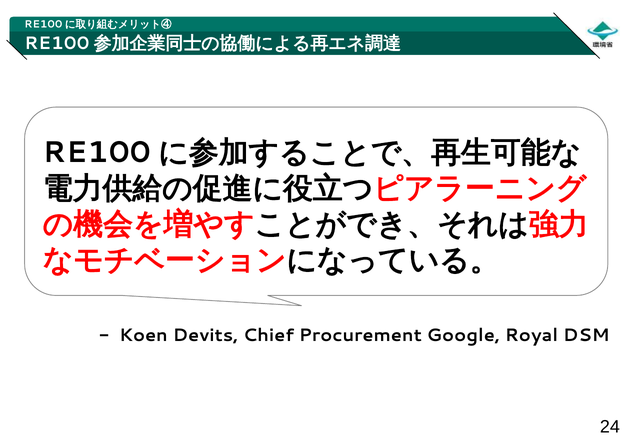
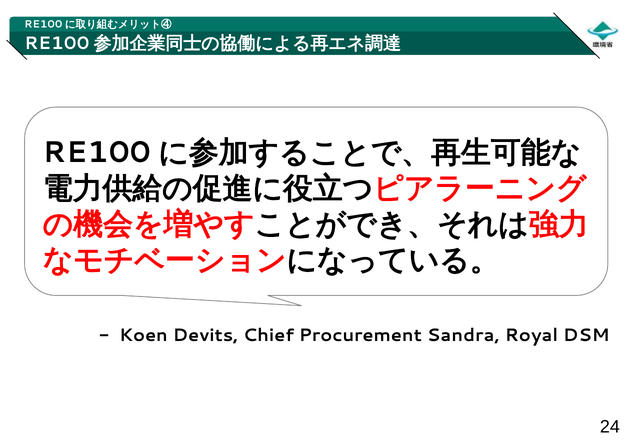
Google: Google -> Sandra (463, 335)
